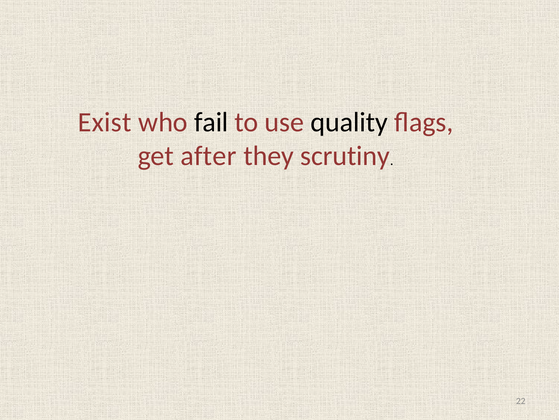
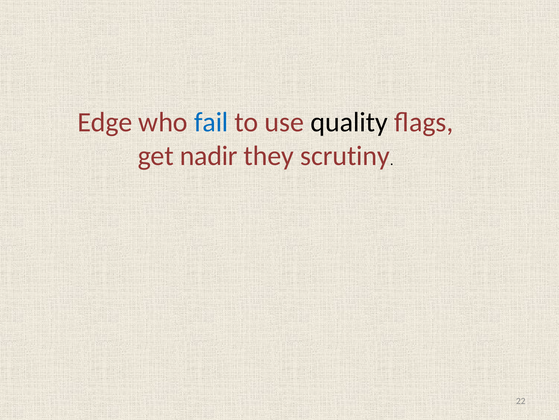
Exist: Exist -> Edge (105, 122)
fail colour: black -> blue (211, 122)
after: after -> nadir (209, 156)
